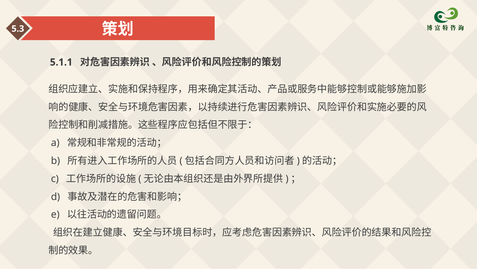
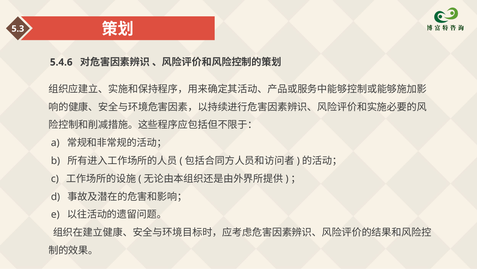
5.1.1: 5.1.1 -> 5.4.6 (61, 62)
